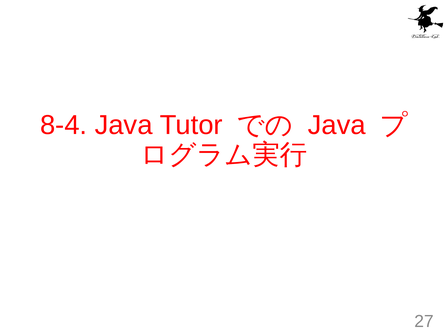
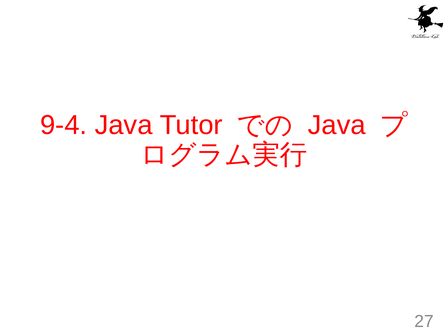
8-4: 8-4 -> 9-4 (64, 125)
